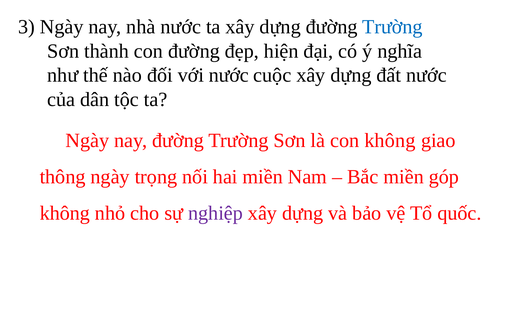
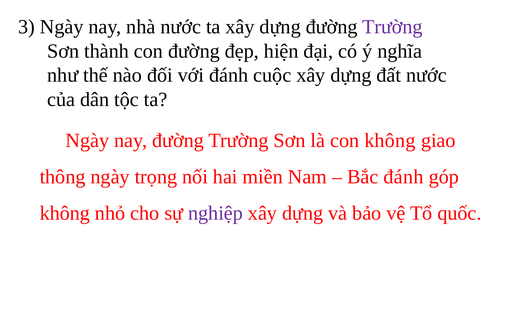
Trường colour: blue -> purple (392, 27)
với nước: nước -> đánh (229, 75)
Bắc miền: miền -> đánh (404, 177)
